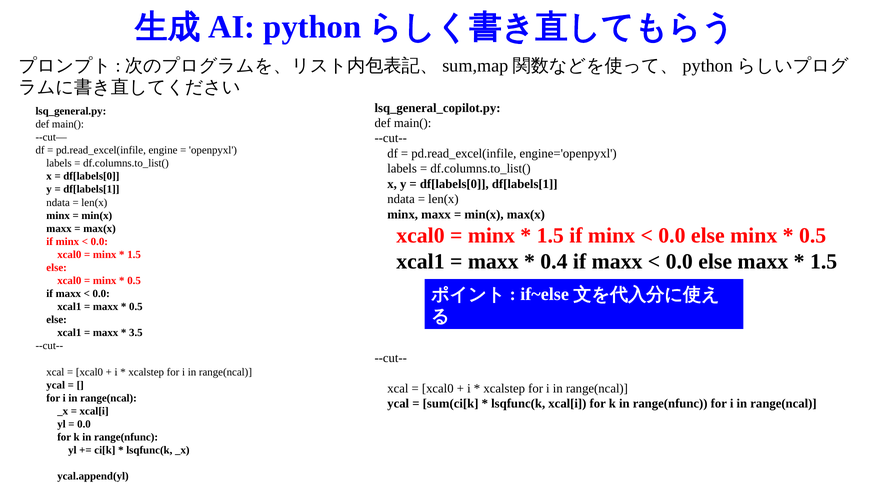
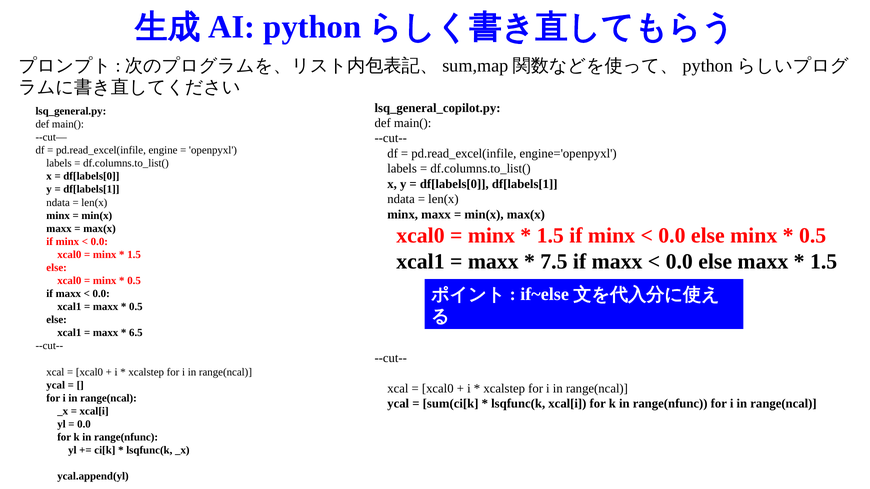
0.4: 0.4 -> 7.5 (554, 262)
3.5: 3.5 -> 6.5 (136, 333)
